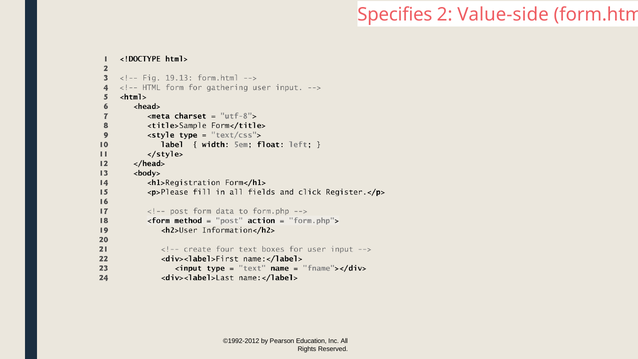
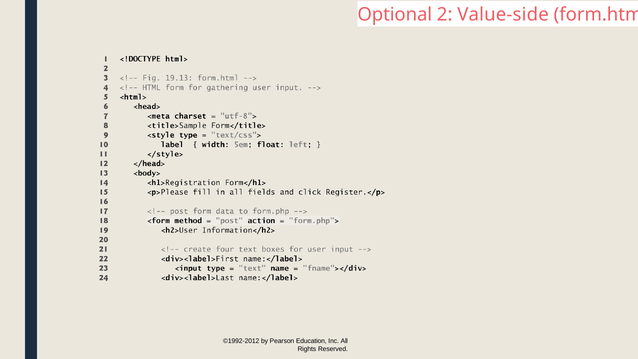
Specifies: Specifies -> Optional (395, 15)
